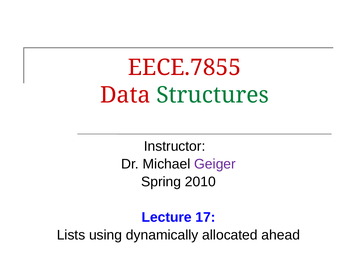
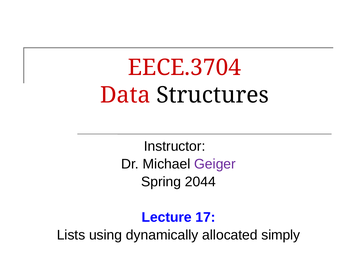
EECE.7855: EECE.7855 -> EECE.3704 (185, 68)
Structures colour: green -> black (213, 95)
2010: 2010 -> 2044 (200, 182)
ahead: ahead -> simply (281, 235)
